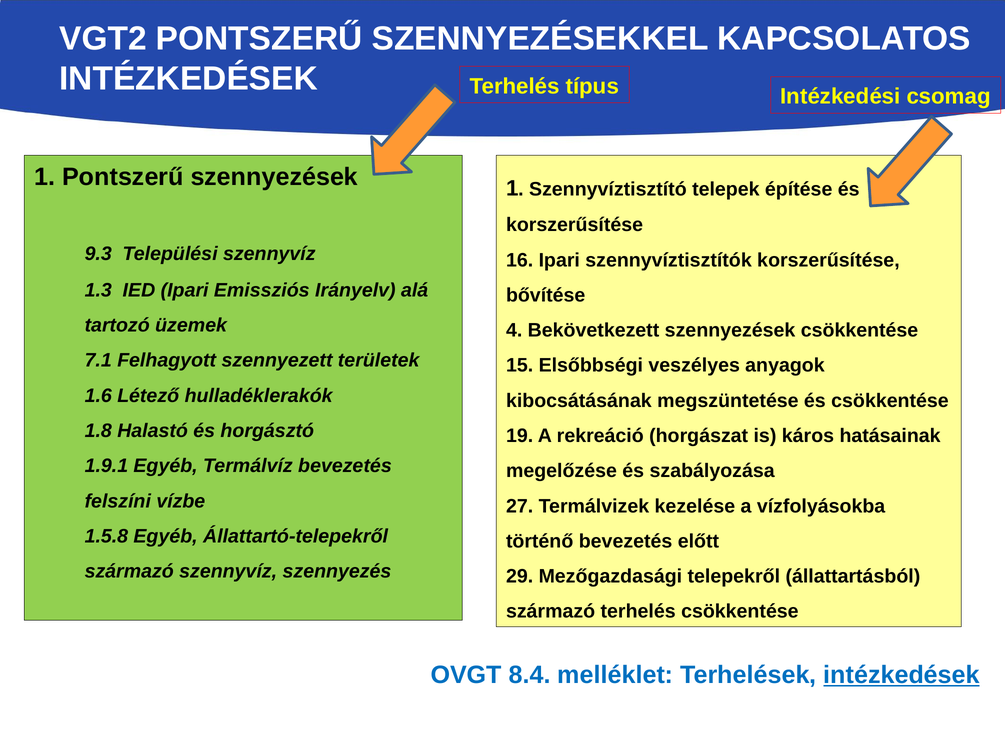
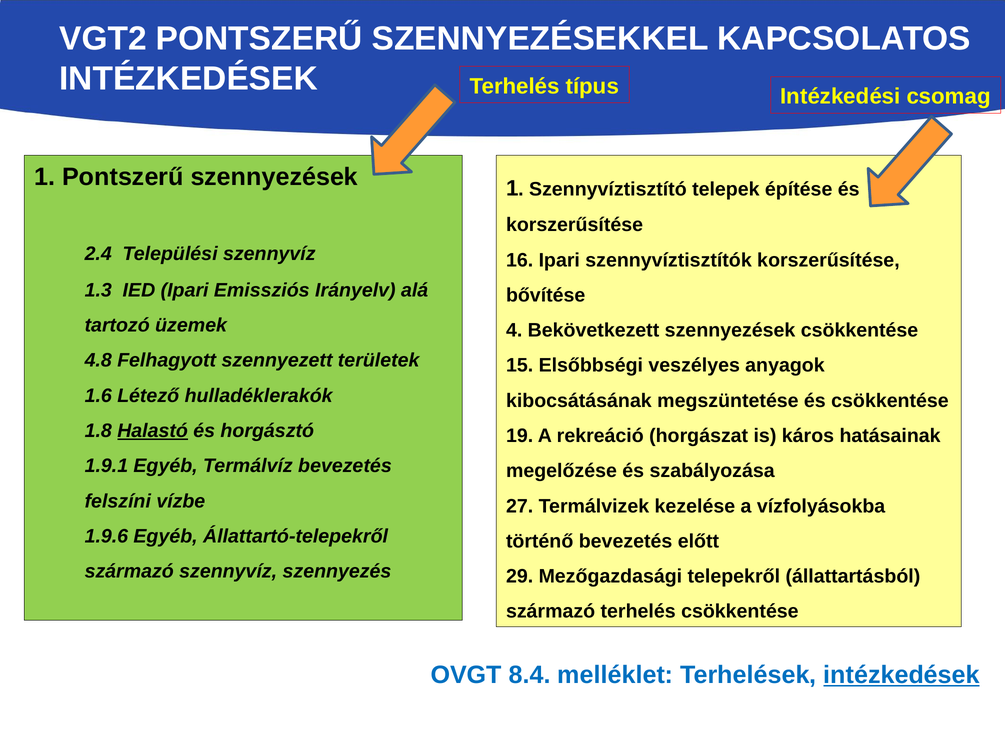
9.3: 9.3 -> 2.4 (98, 254)
7.1: 7.1 -> 4.8 (98, 361)
Halastó underline: none -> present (153, 431)
1.5.8: 1.5.8 -> 1.9.6 (106, 537)
